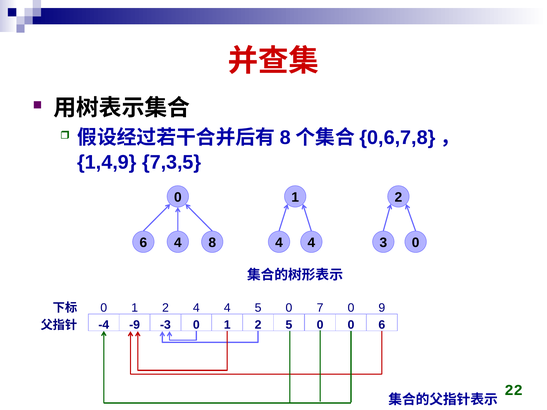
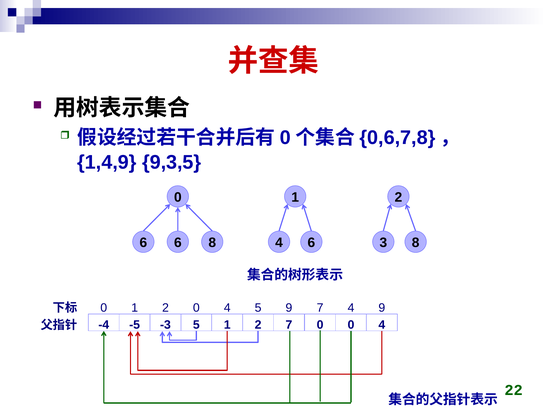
8: 8 -> 0 (285, 138)
7,3,5: 7,3,5 -> 9,3,5 (172, 162)
6 4: 4 -> 6 (178, 243)
4: 4 -> 6 (311, 243)
3 0: 0 -> 8 (416, 243)
2 4: 4 -> 0 (196, 308)
4 5 0: 0 -> 9 (289, 308)
0: 0 -> 4 (351, 308)
-9: -9 -> -5 (135, 325)
-3 0: 0 -> 5 (196, 325)
2 5: 5 -> 7 (289, 325)
-4 0 6: 6 -> 4 (382, 325)
